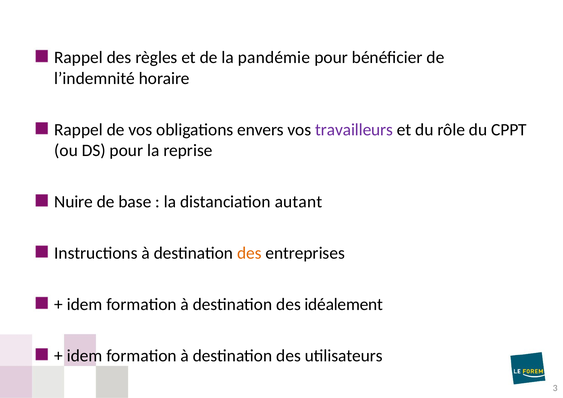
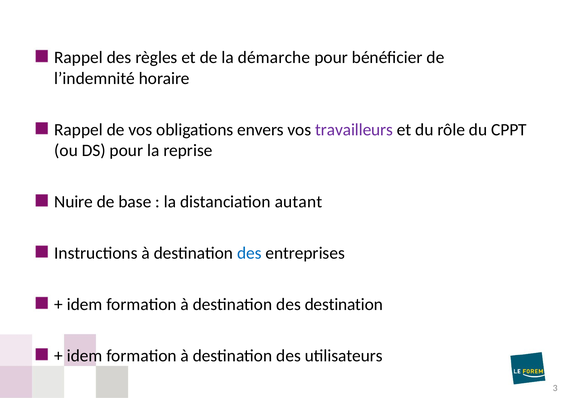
pandémie: pandémie -> démarche (274, 58)
des colour: orange -> blue (249, 253)
des idéalement: idéalement -> destination (344, 305)
